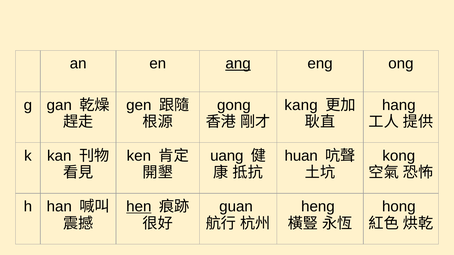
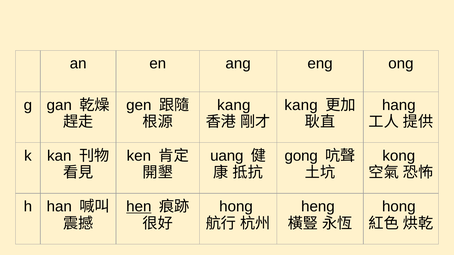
ang underline: present -> none (238, 64)
gong: gong -> kang (234, 105)
huan: huan -> gong (301, 156)
guan: guan -> hong (236, 207)
